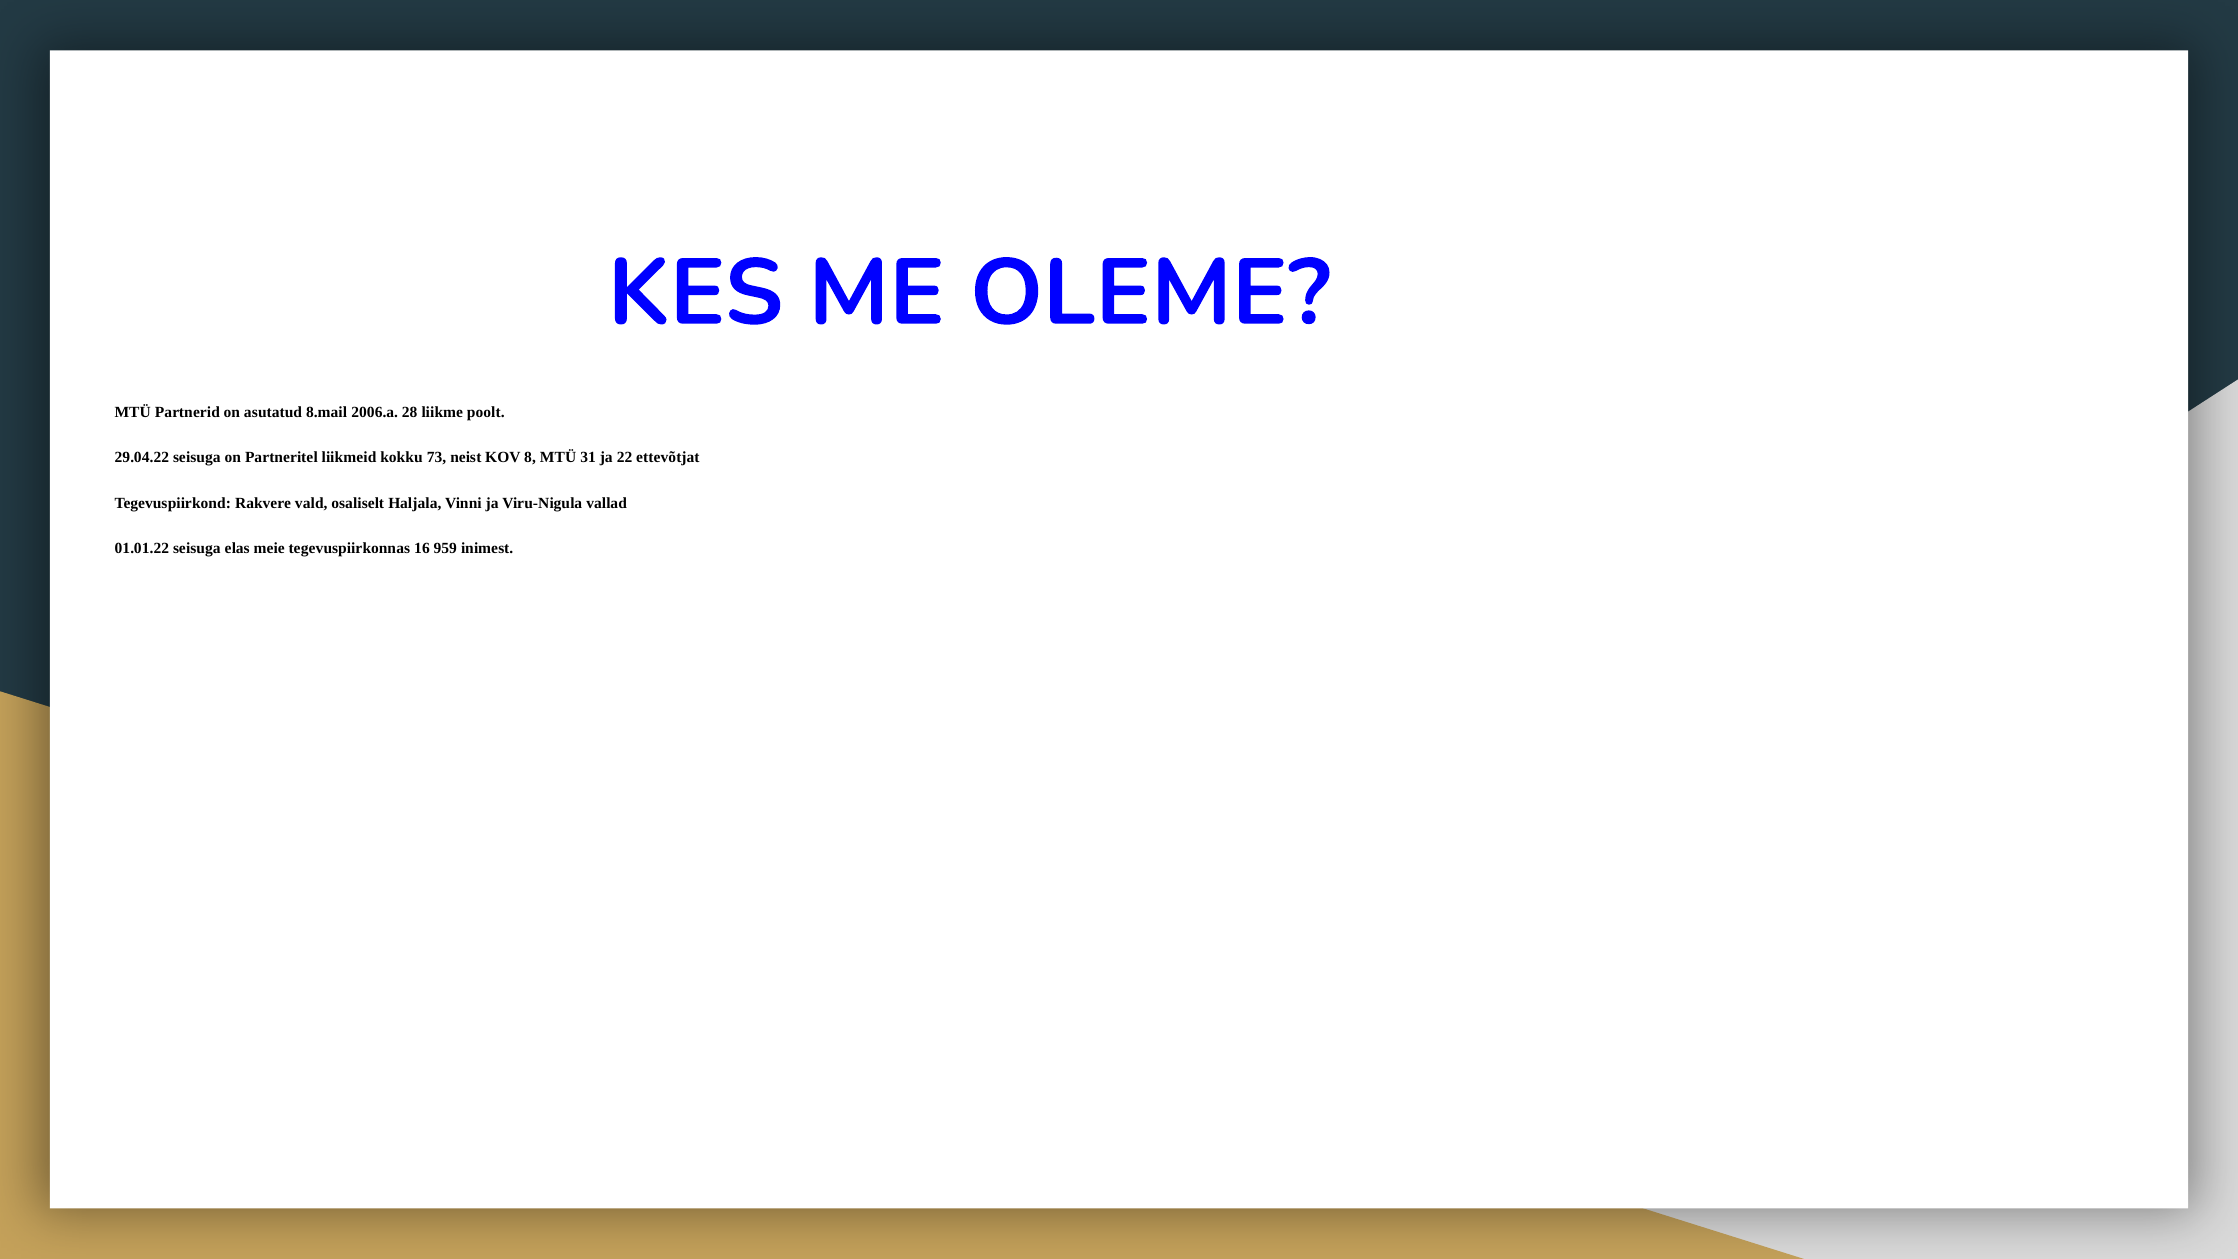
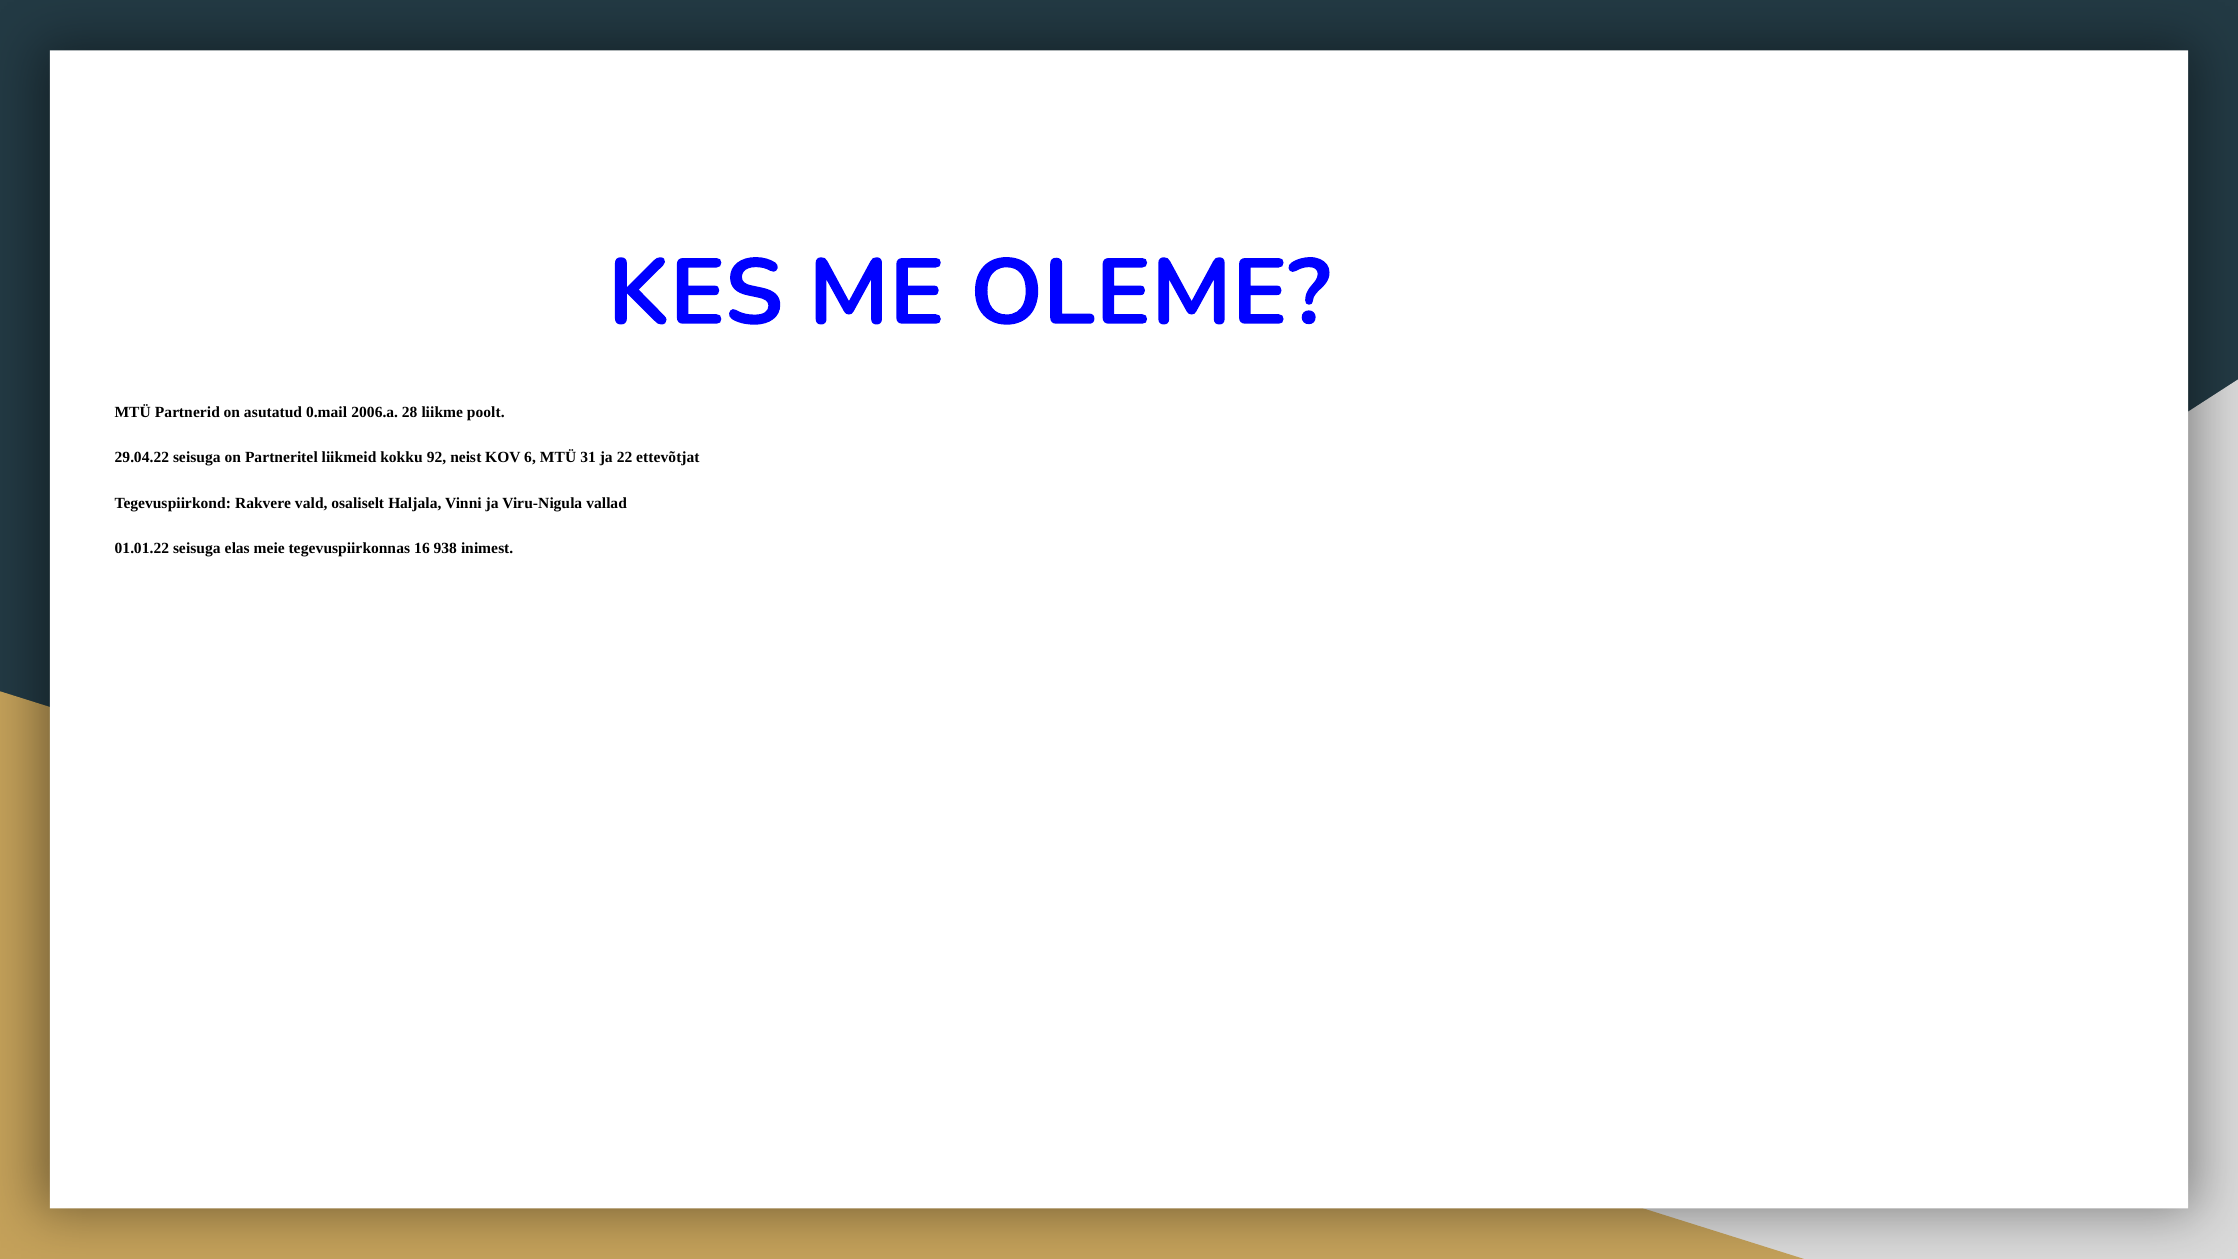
8.mail: 8.mail -> 0.mail (327, 412)
73: 73 -> 92 (437, 458)
8: 8 -> 6 (530, 458)
959: 959 -> 938 (445, 549)
